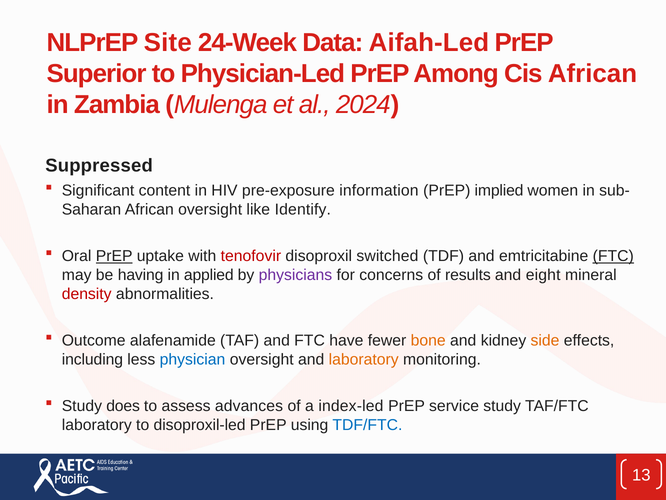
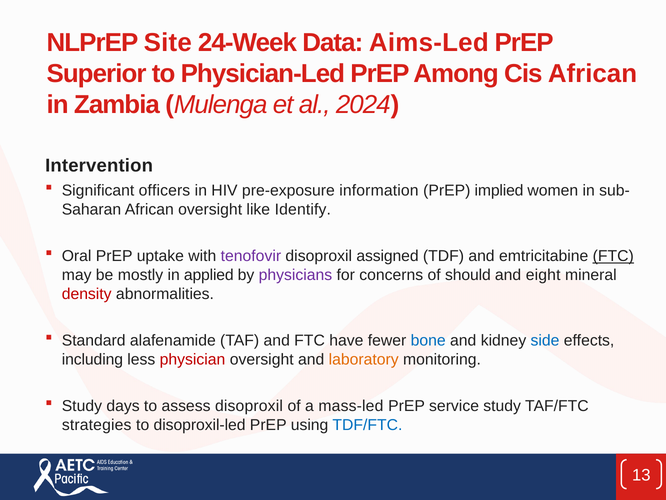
Aifah-Led: Aifah-Led -> Aims-Led (429, 42)
Suppressed: Suppressed -> Intervention (99, 166)
content: content -> officers (164, 190)
PrEP underline: present -> none (114, 256)
tenofovir colour: red -> purple (251, 256)
switched: switched -> assigned (388, 256)
having: having -> mostly (141, 275)
results: results -> should (468, 275)
Outcome: Outcome -> Standard (94, 340)
bone colour: orange -> blue (428, 340)
side colour: orange -> blue (545, 340)
physician colour: blue -> red (193, 359)
does: does -> days (123, 406)
assess advances: advances -> disoproxil (249, 406)
index-led: index-led -> mass-led (351, 406)
laboratory: laboratory -> strategies (97, 425)
